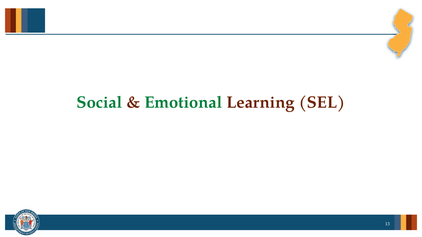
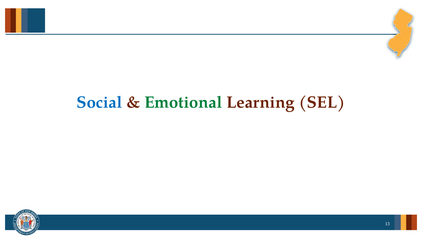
Social colour: green -> blue (100, 103)
